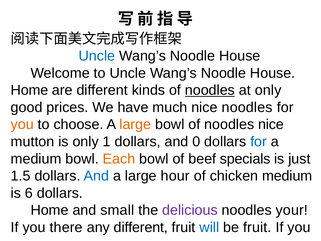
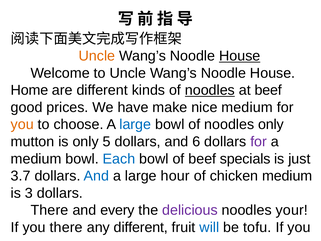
Uncle colour: blue -> orange (97, 56)
House underline: none -> present (240, 56)
at only: only -> beef (268, 90)
much: much -> make (170, 107)
nice noodles: noodles -> medium (247, 107)
large colour: orange -> blue (135, 124)
noodles nice: nice -> only (271, 124)
1: 1 -> 5 (107, 142)
0: 0 -> 6 (196, 142)
for colour: blue -> purple (259, 142)
Each colour: orange -> blue (119, 159)
1.5: 1.5 -> 3.7 (21, 176)
6: 6 -> 3 (29, 193)
Home: Home -> There (49, 210)
small: small -> every (117, 210)
be fruit: fruit -> tofu (257, 227)
